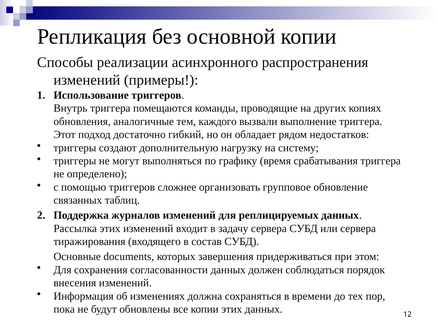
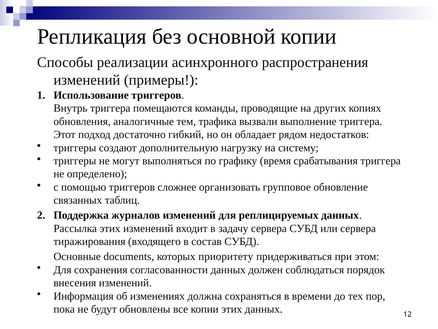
каждого: каждого -> трафика (218, 121)
завершения: завершения -> приоритету (226, 256)
